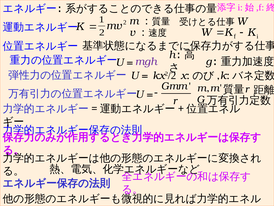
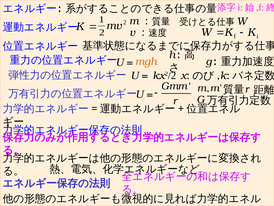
mgh colour: purple -> orange (146, 61)
